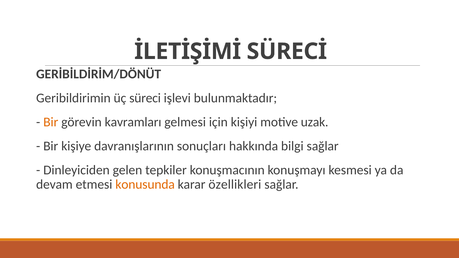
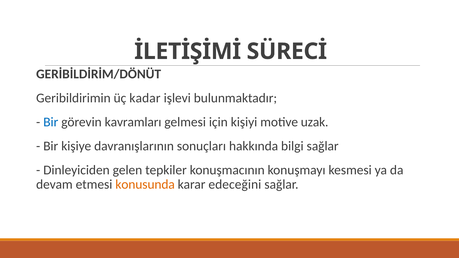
süreci: süreci -> kadar (145, 98)
Bir colour: orange -> blue (51, 122)
özellikleri: özellikleri -> edeceğini (235, 185)
